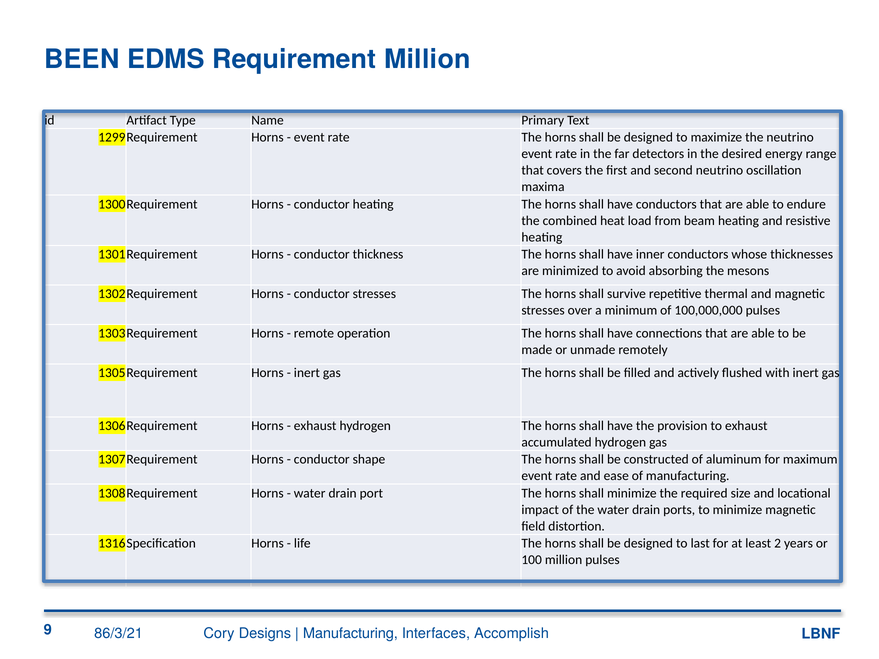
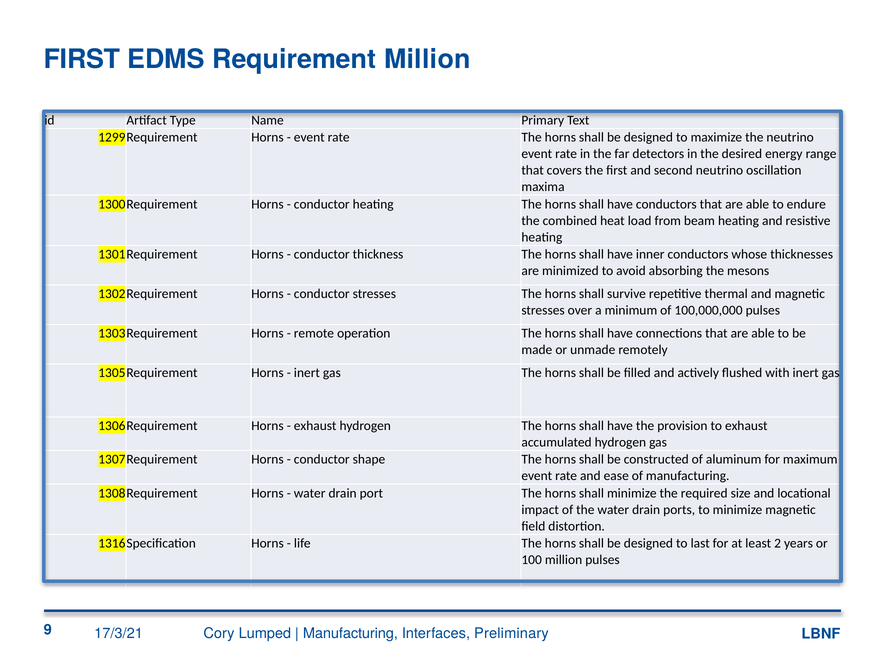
BEEN: BEEN -> FIRST (82, 60)
Designs: Designs -> Lumped (265, 634)
Accomplish: Accomplish -> Preliminary (511, 634)
86/3/21: 86/3/21 -> 17/3/21 (119, 634)
